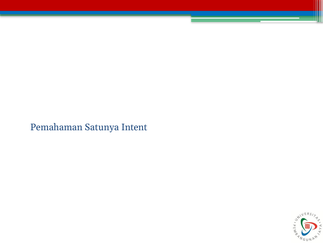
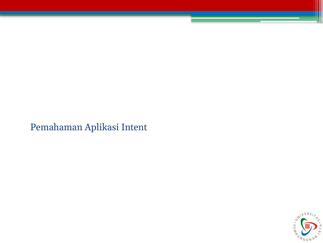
Satunya: Satunya -> Aplikasi (102, 127)
